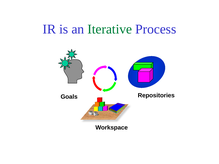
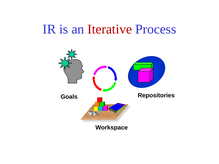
Iterative colour: green -> red (110, 29)
